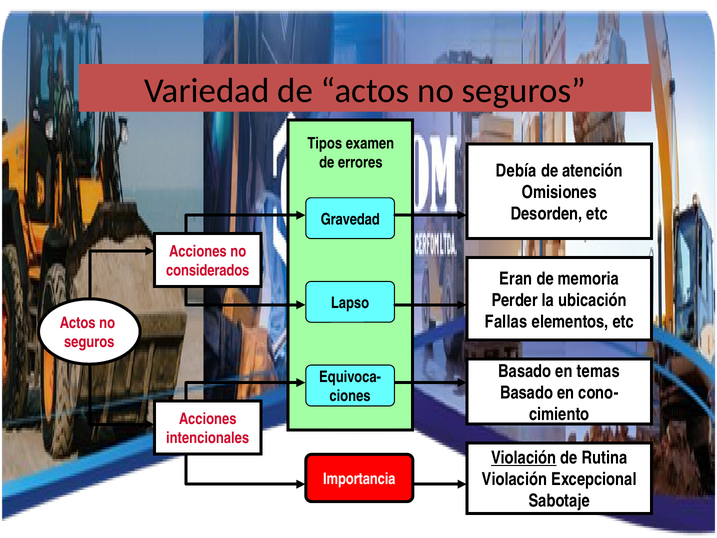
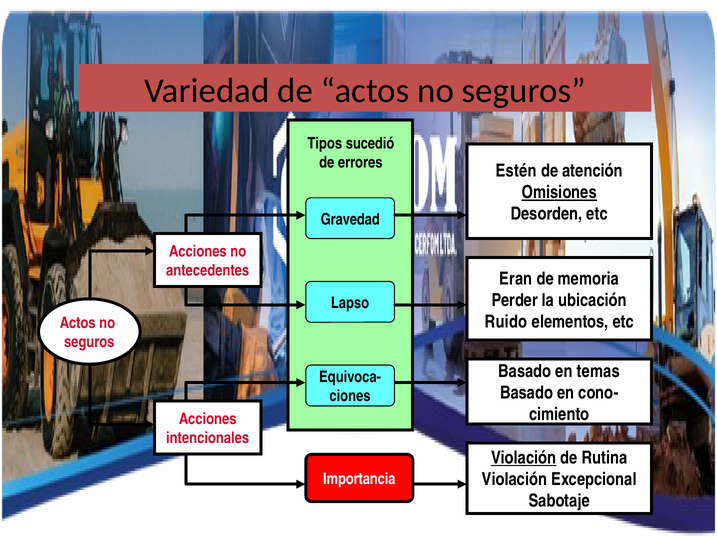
examen: examen -> sucedió (370, 143)
Debía: Debía -> Estén (516, 171)
Omisiones underline: none -> present (559, 192)
considerados: considerados -> antecedentes (208, 271)
Fallas: Fallas -> Ruido (506, 321)
